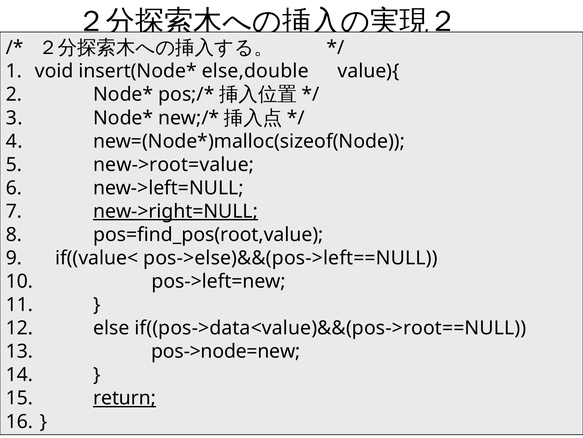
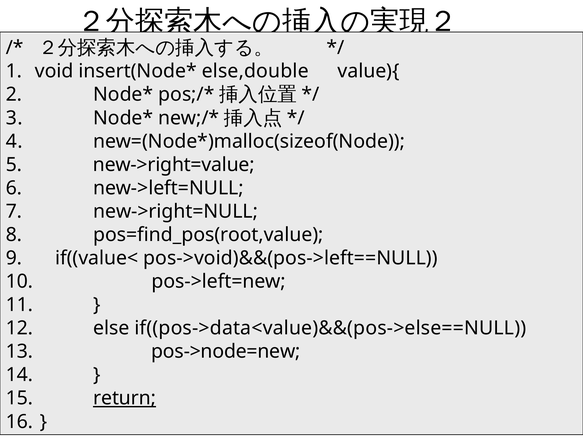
new->root=value: new->root=value -> new->right=value (174, 164)
new->right=NULL underline: present -> none (176, 211)
pos->else)&&(pos->left==NULL: pos->else)&&(pos->left==NULL -> pos->void)&&(pos->left==NULL (290, 258)
if((pos->data<value)&&(pos->root==NULL: if((pos->data<value)&&(pos->root==NULL -> if((pos->data<value)&&(pos->else==NULL (330, 328)
